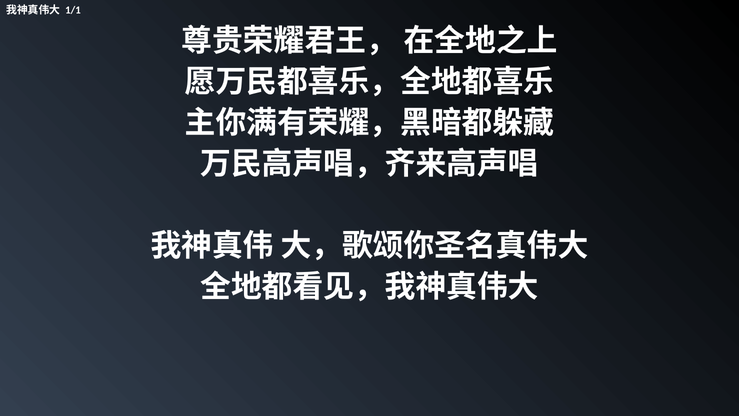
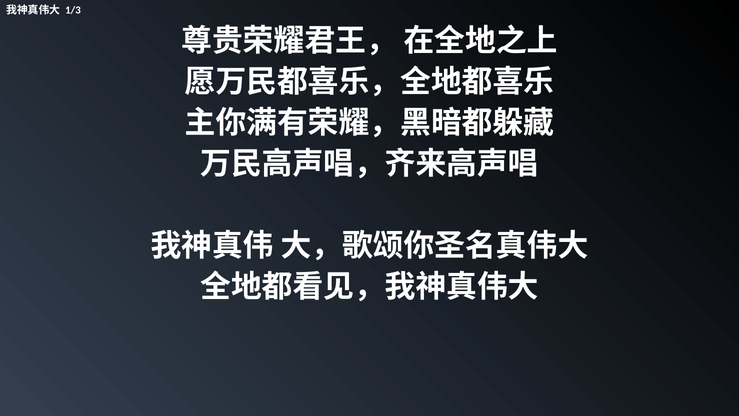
1/1: 1/1 -> 1/3 (73, 10)
